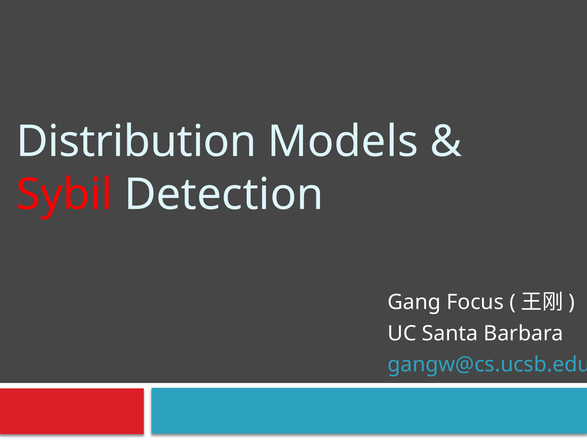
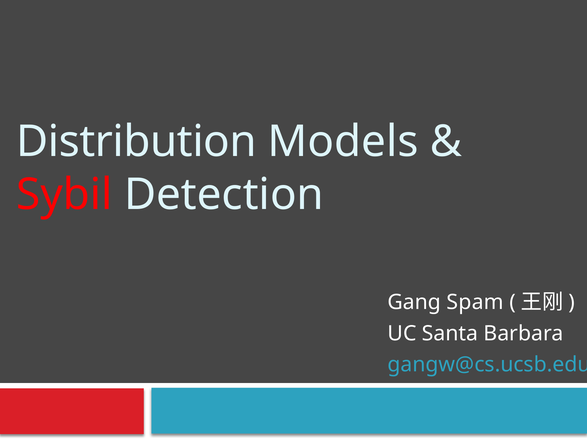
Focus: Focus -> Spam (475, 302)
